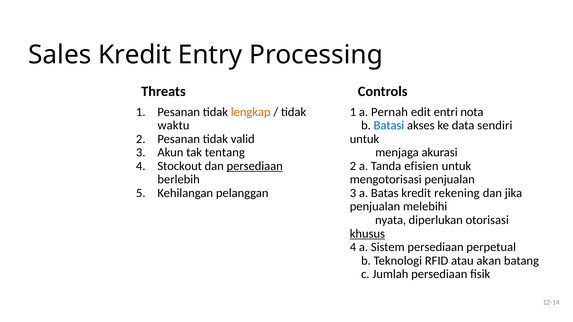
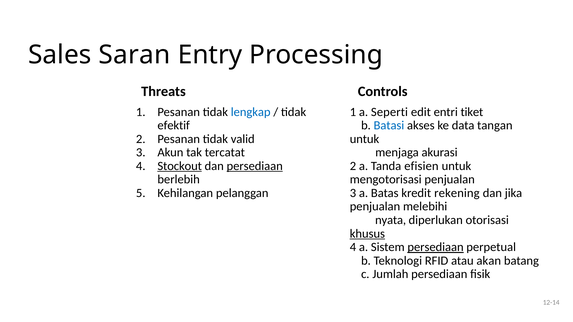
Sales Kredit: Kredit -> Saran (134, 55)
lengkap colour: orange -> blue (251, 112)
Pernah: Pernah -> Seperti (389, 112)
nota: nota -> tiket (472, 112)
waktu: waktu -> efektif (174, 126)
sendiri: sendiri -> tangan (495, 126)
tentang: tentang -> tercatat (225, 153)
Stockout underline: none -> present (180, 166)
persediaan underline: none -> present (436, 247)
